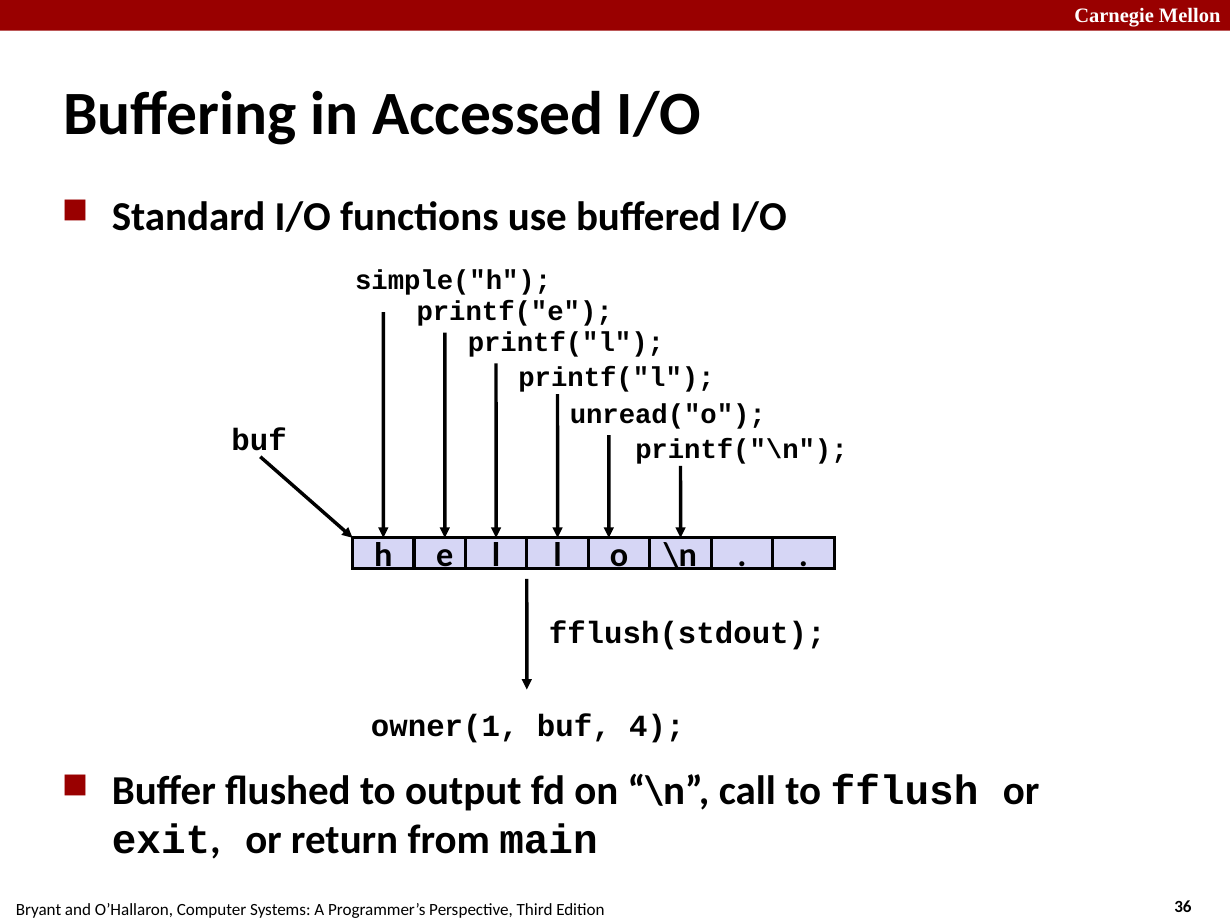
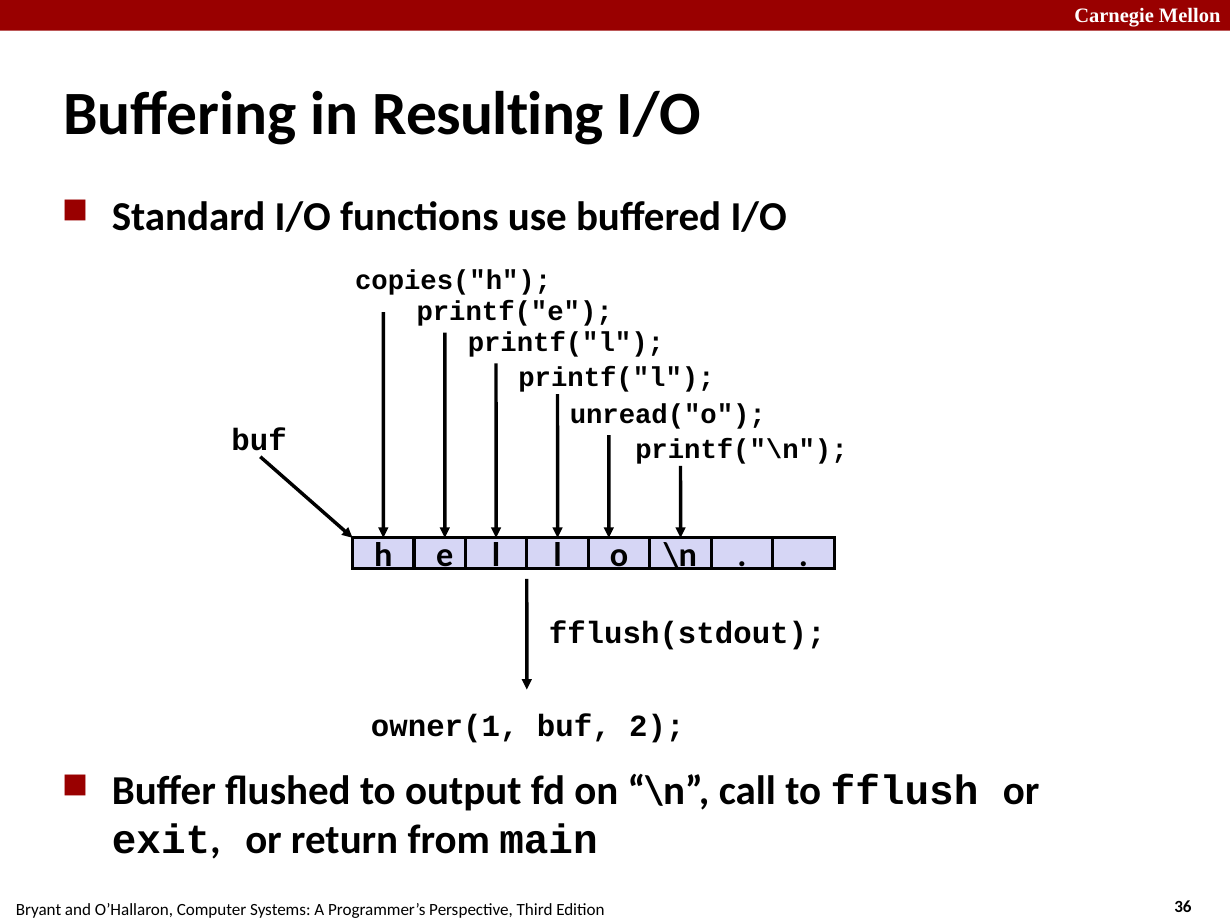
Accessed: Accessed -> Resulting (488, 114)
simple("h: simple("h -> copies("h (453, 281)
4: 4 -> 2 (657, 726)
